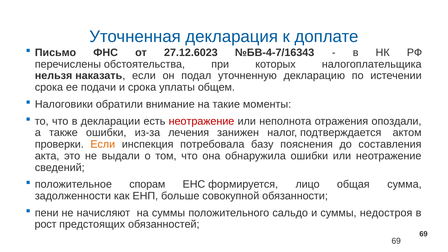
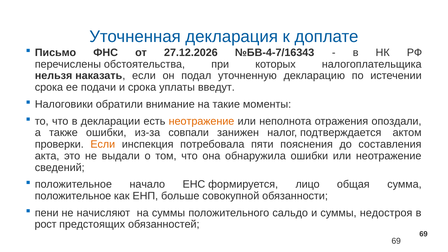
27.12.6023: 27.12.6023 -> 27.12.2026 (191, 53)
общем: общем -> введут (216, 87)
неотражение colour: red -> orange (201, 121)
лечения: лечения -> совпали (189, 133)
базу: базу -> пяти (262, 144)
спорам: спорам -> начало (147, 184)
задолженности: задолженности -> положительное (73, 196)
